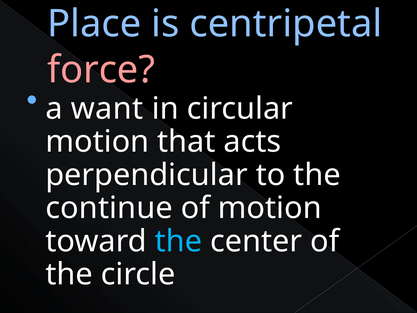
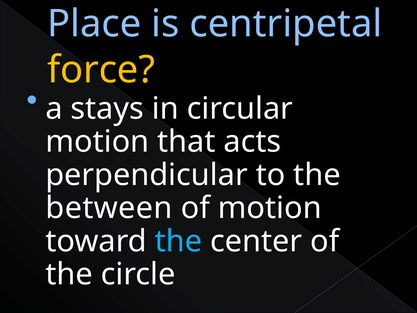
force colour: pink -> yellow (101, 70)
want: want -> stays (107, 108)
continue: continue -> between (109, 208)
